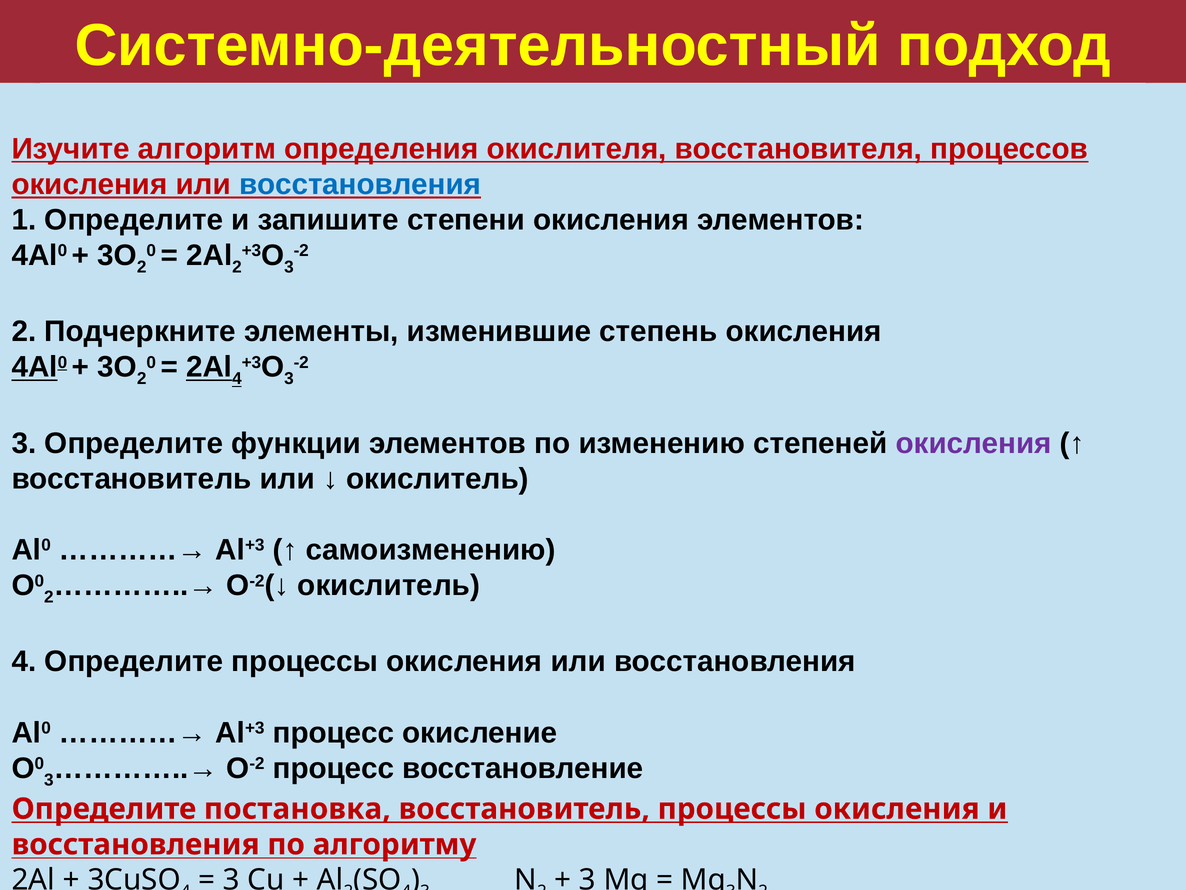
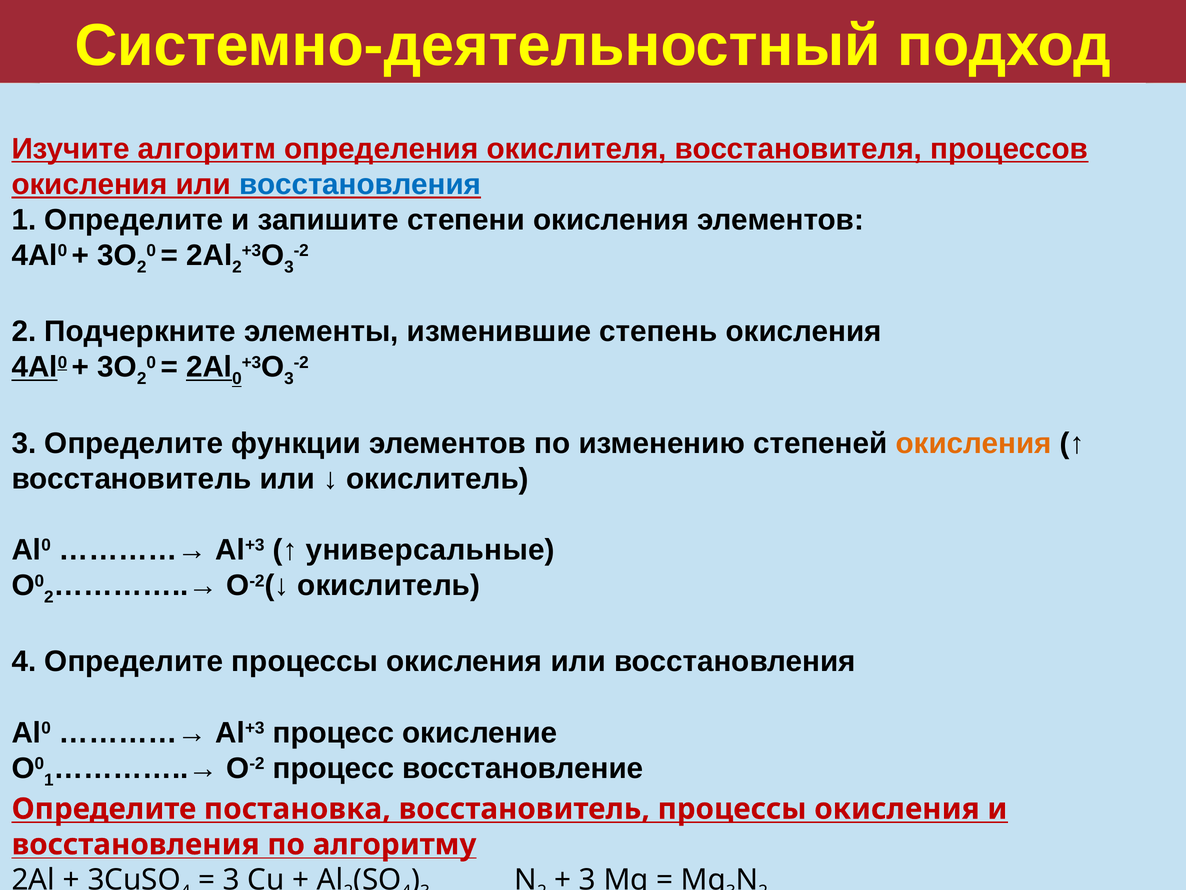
2Al 4: 4 -> 0 (237, 379)
окисления colour: purple -> orange (974, 443)
самоизменению: самоизменению -> универсальные (430, 550)
3: 3 -> 1 (49, 780)
